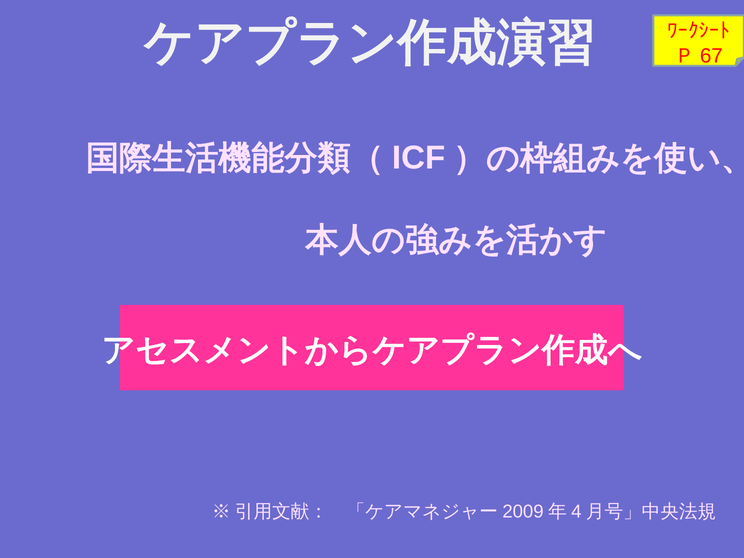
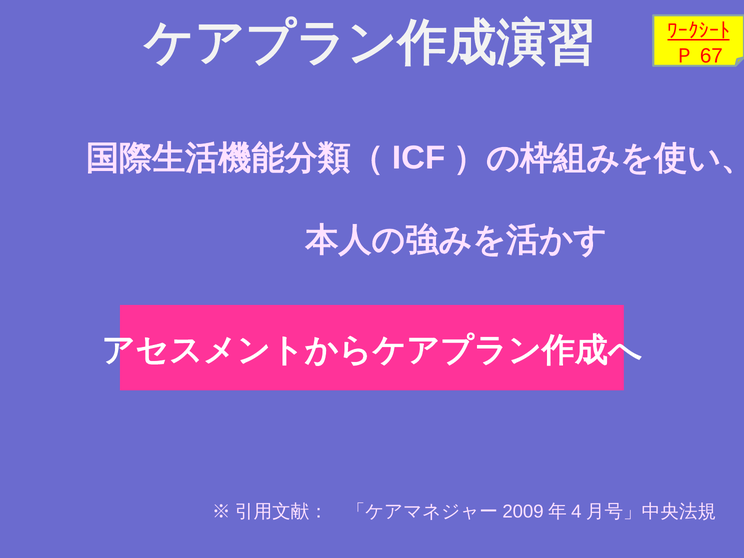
ﾜｰｸｼｰﾄ underline: none -> present (699, 31)
